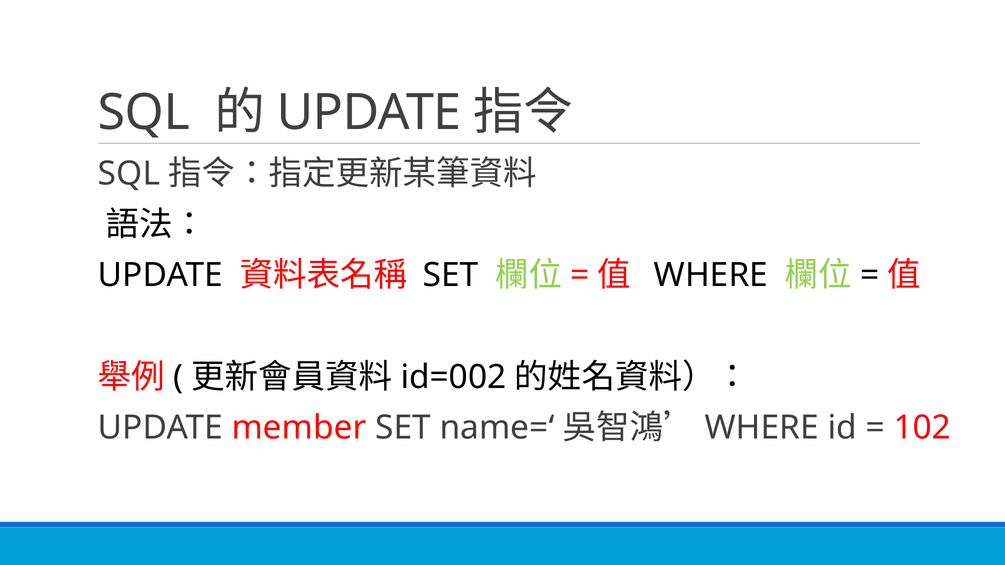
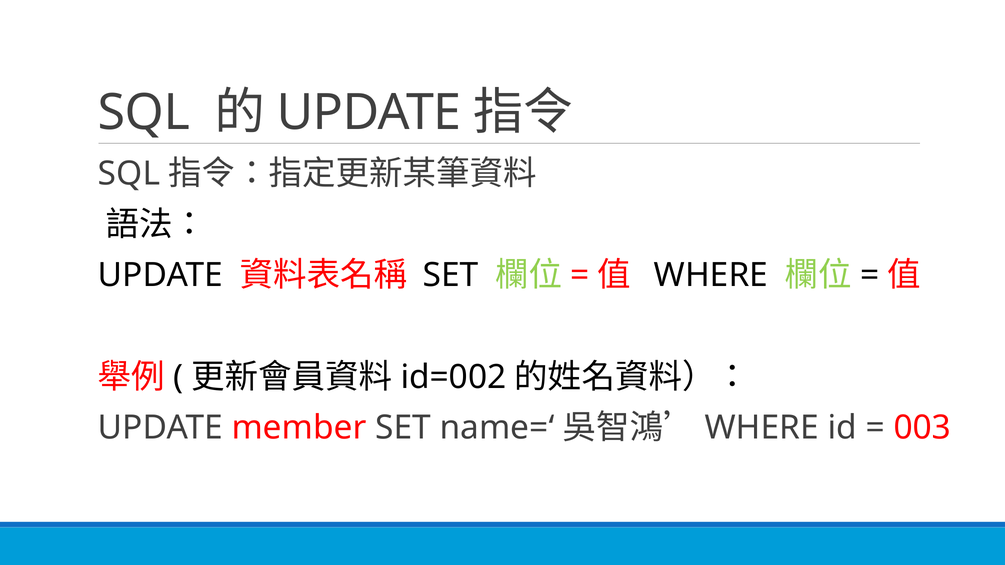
102: 102 -> 003 (922, 428)
